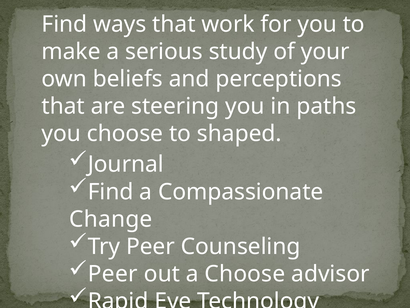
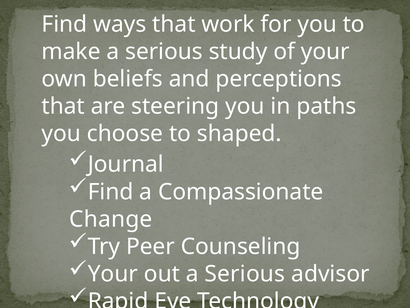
Peer: Peer -> Your (113, 273)
out a Choose: Choose -> Serious (245, 273)
